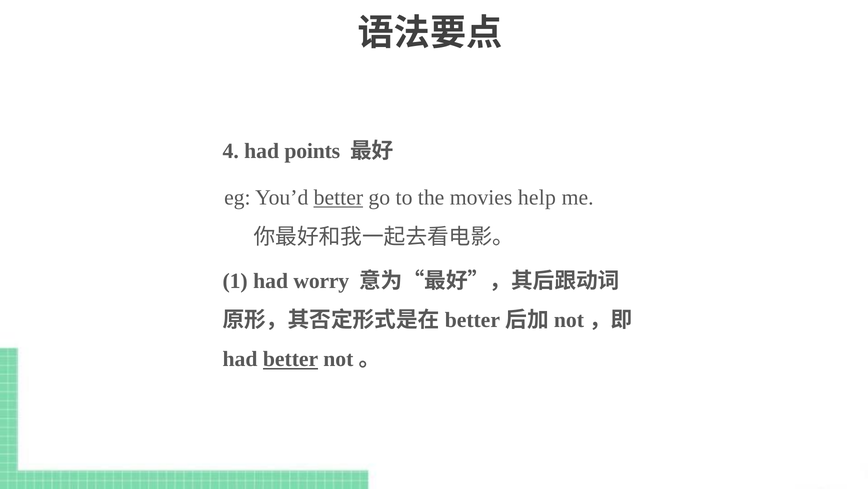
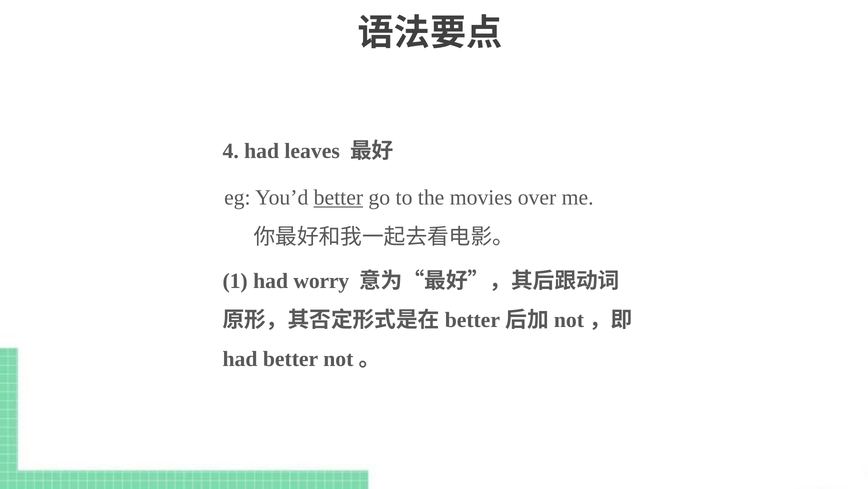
points: points -> leaves (312, 151)
help: help -> over (537, 197)
better underline: present -> none (291, 359)
